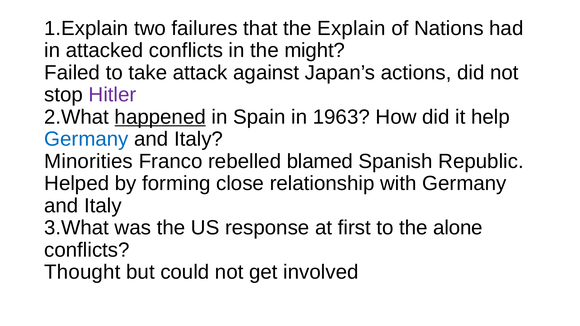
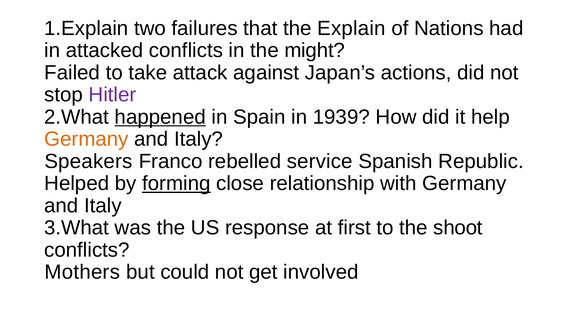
1963: 1963 -> 1939 (341, 117)
Germany colour: blue -> orange (86, 139)
Minorities: Minorities -> Speakers (89, 161)
blamed: blamed -> service (320, 161)
forming underline: none -> present (176, 184)
alone: alone -> shoot (458, 228)
Thought: Thought -> Mothers (82, 272)
